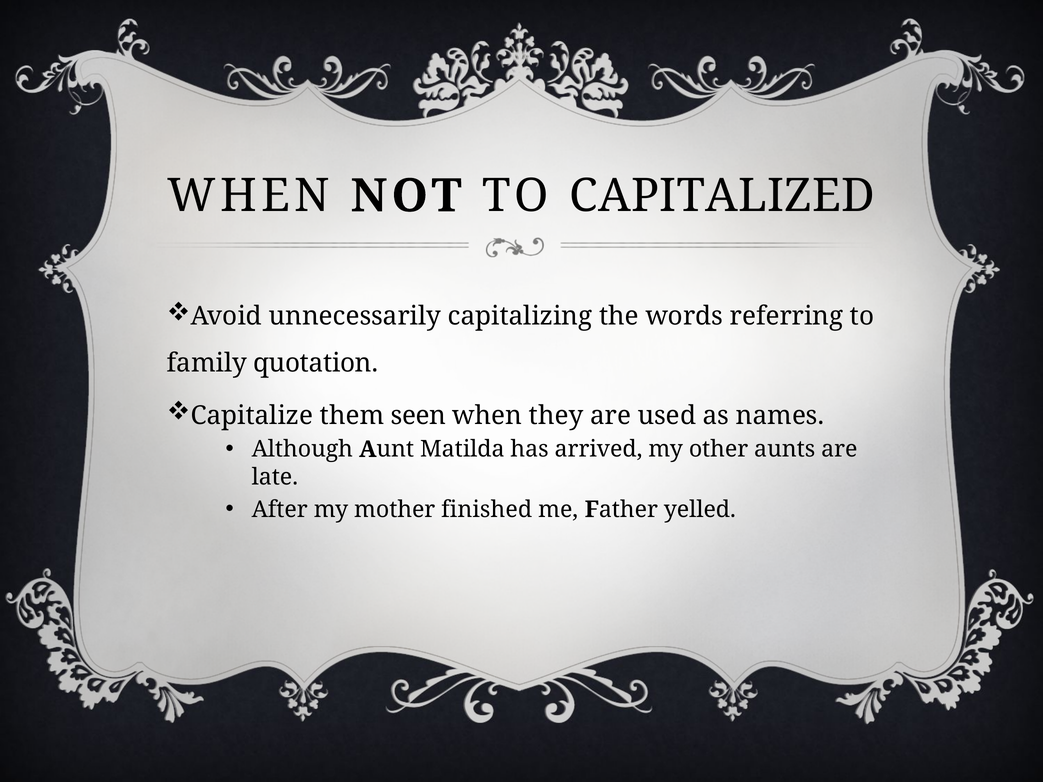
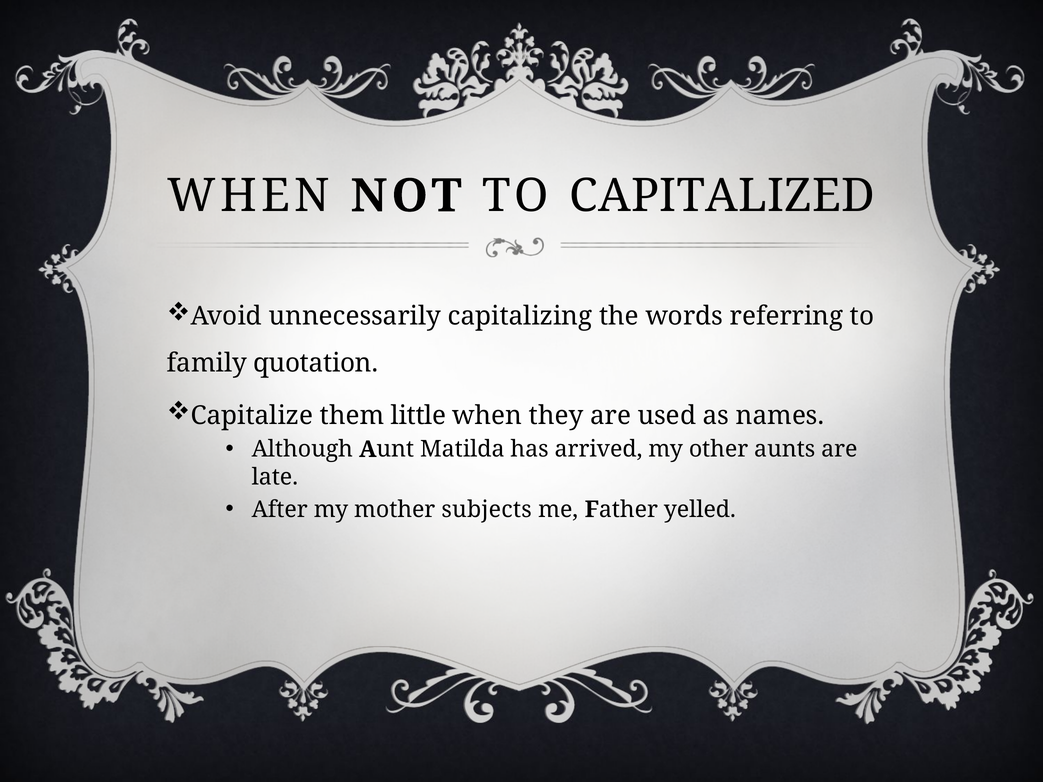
seen: seen -> little (418, 416)
finished: finished -> subjects (487, 510)
